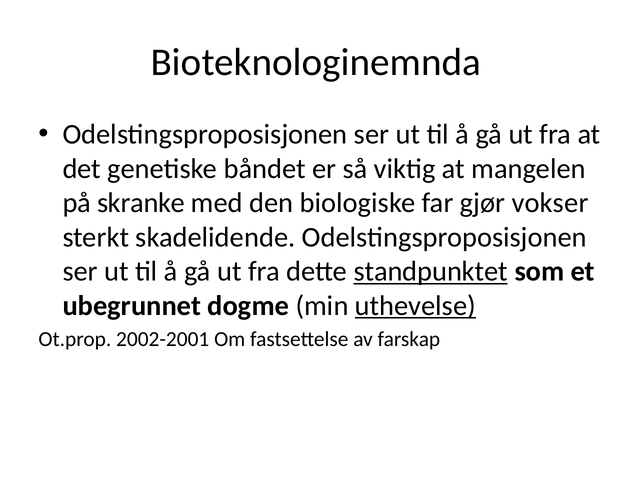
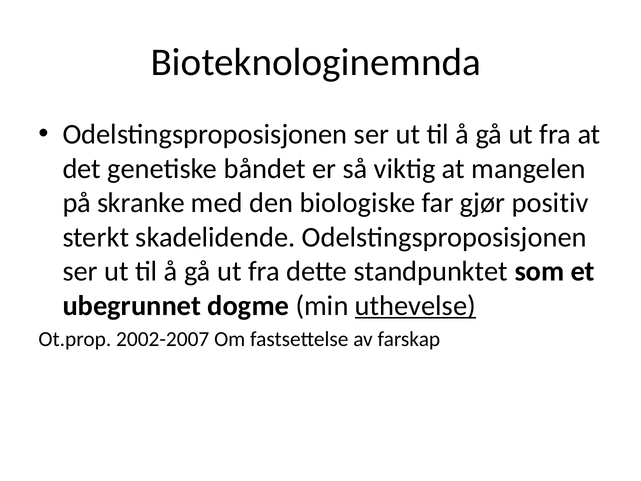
vokser: vokser -> positiv (550, 203)
standpunktet underline: present -> none (431, 271)
2002-2001: 2002-2001 -> 2002-2007 (163, 339)
